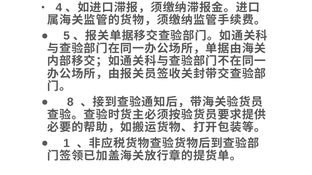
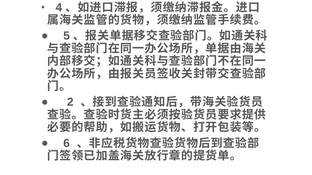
8: 8 -> 2 (70, 102)
1: 1 -> 6 (67, 144)
